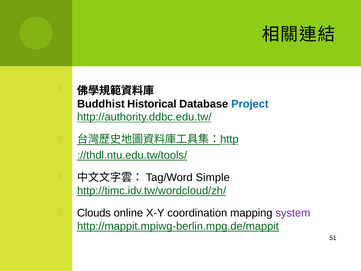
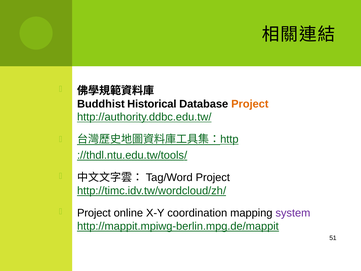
Project colour: blue -> orange (250, 104)
Simple: Simple -> Project (213, 177)
Clouds: Clouds -> Project (94, 213)
